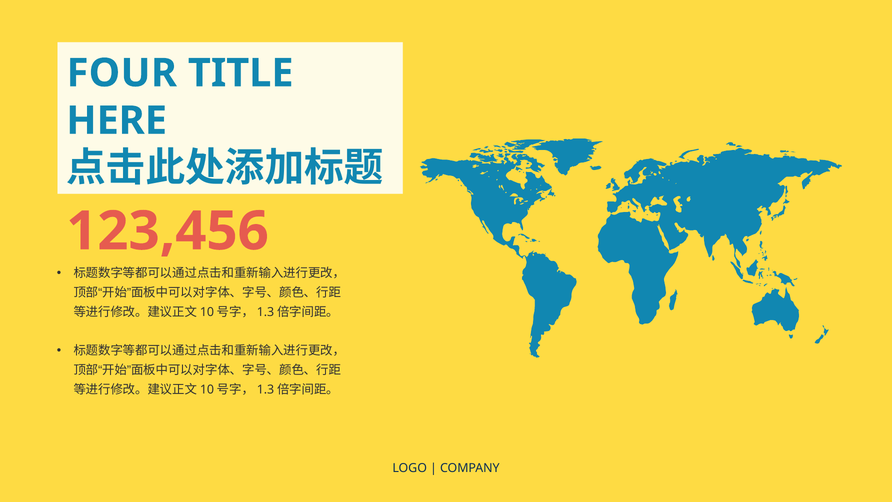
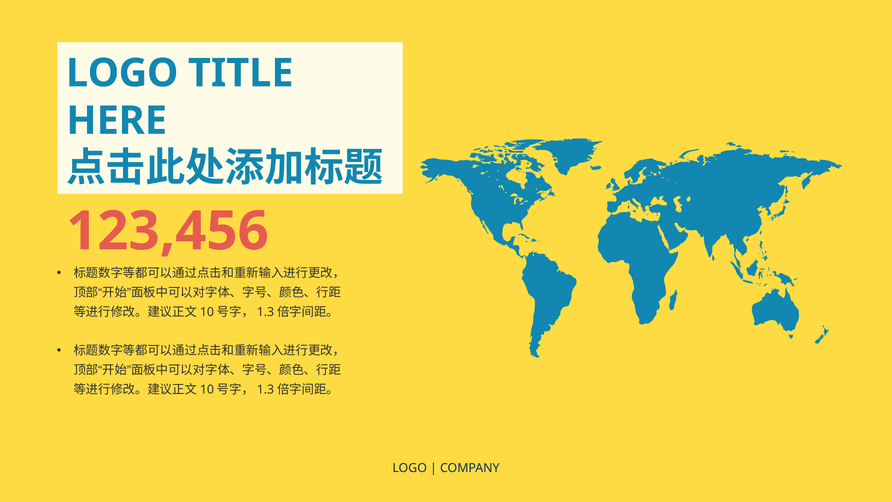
FOUR: FOUR -> LOGO (122, 73)
